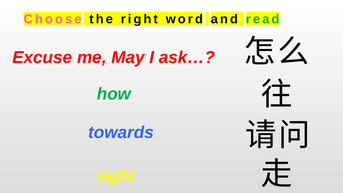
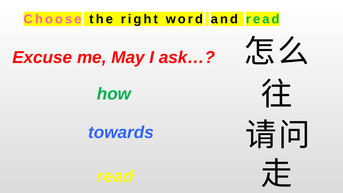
right: right -> read (115, 176)
